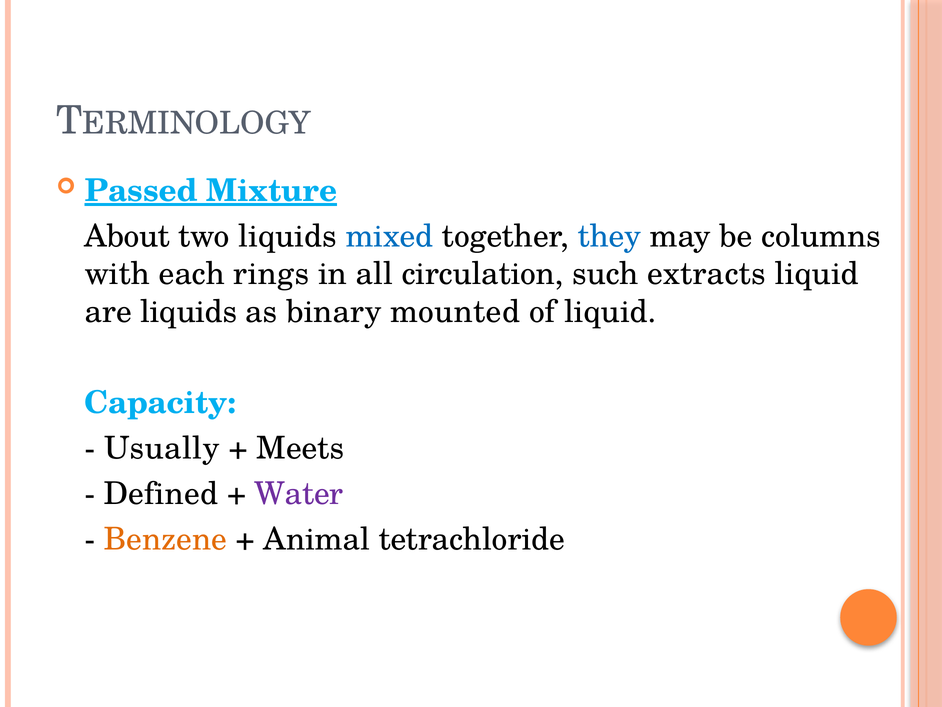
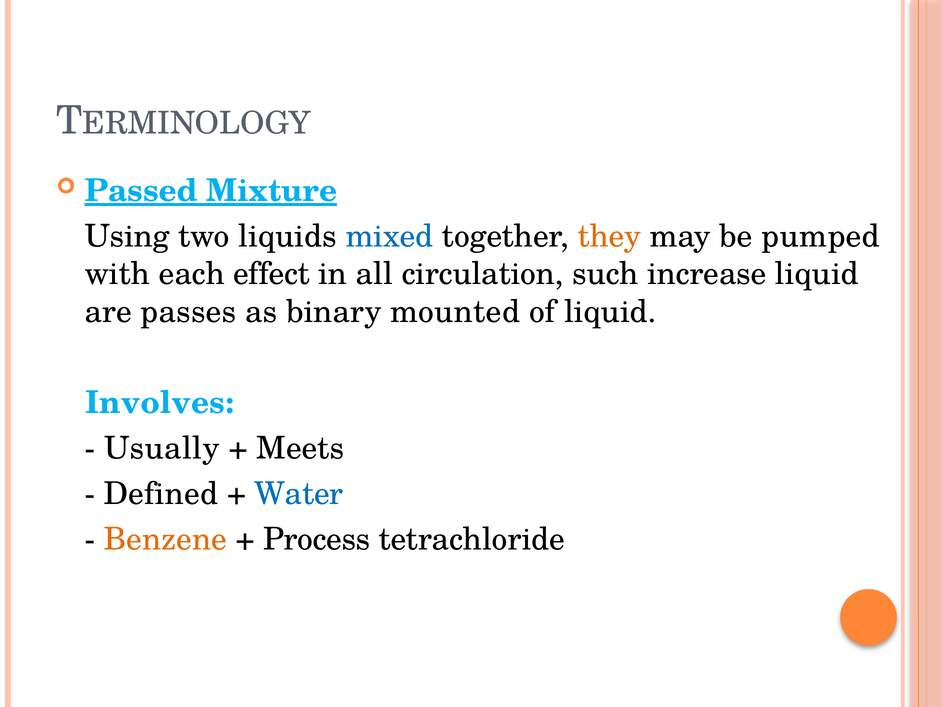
About: About -> Using (127, 236)
they colour: blue -> orange (610, 236)
columns: columns -> pumped (821, 236)
rings: rings -> effect (272, 274)
extracts: extracts -> increase (707, 274)
are liquids: liquids -> passes (188, 311)
Capacity: Capacity -> Involves (160, 403)
Water colour: purple -> blue (299, 494)
Animal: Animal -> Process (317, 539)
